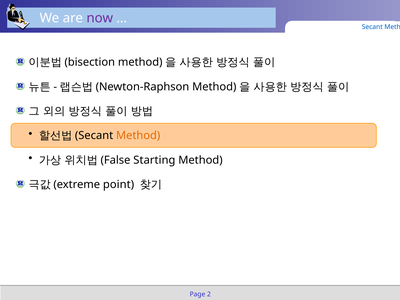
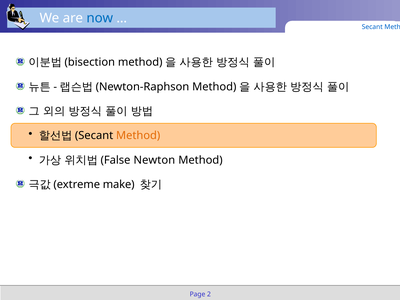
now colour: purple -> blue (100, 18)
Starting: Starting -> Newton (154, 160)
point: point -> make (119, 184)
